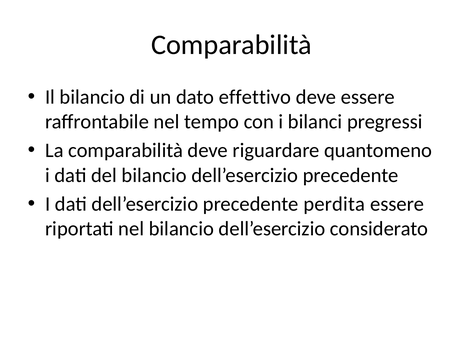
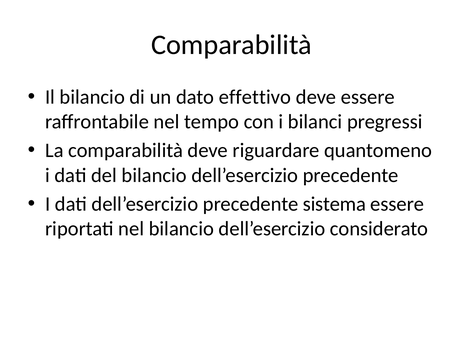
perdita: perdita -> sistema (334, 204)
